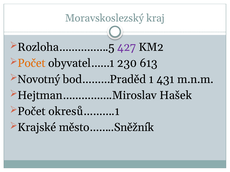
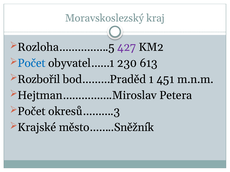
Počet colour: orange -> blue (32, 63)
Novotný: Novotný -> Rozbořil (39, 79)
431: 431 -> 451 (165, 79)
Hašek: Hašek -> Petera (176, 96)
okresů……….1: okresů……….1 -> okresů……….3 (84, 112)
